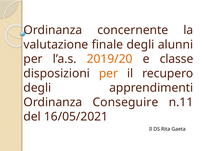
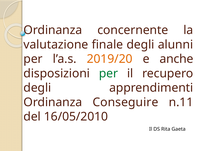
classe: classe -> anche (177, 59)
per colour: orange -> green (108, 74)
16/05/2021: 16/05/2021 -> 16/05/2010 (76, 117)
